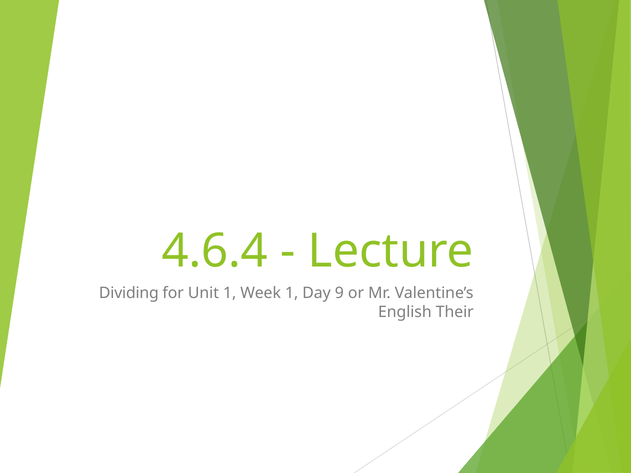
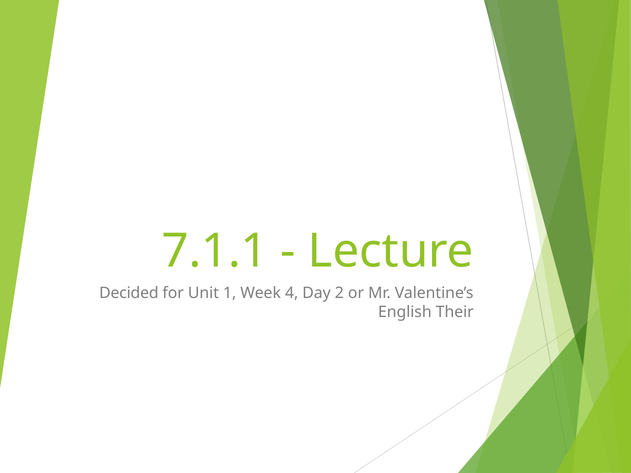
4.6.4: 4.6.4 -> 7.1.1 (215, 251)
Dividing: Dividing -> Decided (129, 293)
Week 1: 1 -> 4 (292, 293)
9: 9 -> 2 (339, 293)
